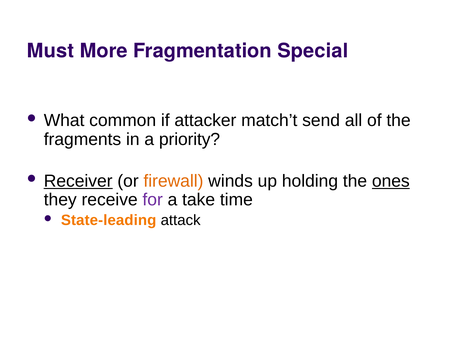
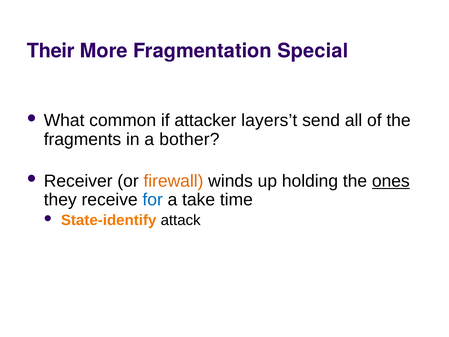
Must: Must -> Their (51, 51)
match’t: match’t -> layers’t (269, 120)
priority: priority -> bother (189, 139)
Receiver underline: present -> none (78, 181)
for colour: purple -> blue (153, 200)
State-leading: State-leading -> State-identify (109, 220)
